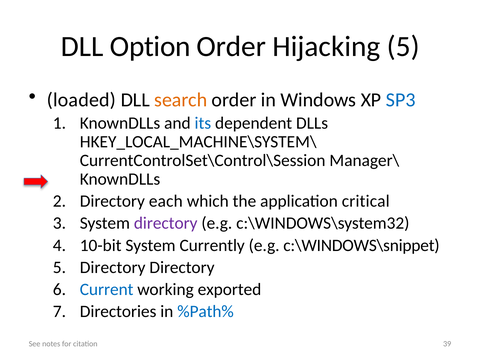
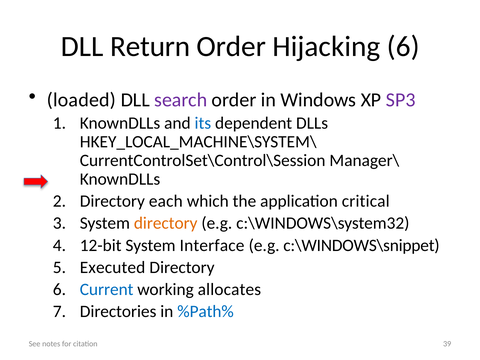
Option: Option -> Return (150, 46)
Hijacking 5: 5 -> 6 (403, 46)
search colour: orange -> purple (181, 100)
SP3 colour: blue -> purple (401, 100)
directory colour: purple -> orange (166, 223)
10-bit: 10-bit -> 12-bit (101, 245)
Currently: Currently -> Interface (212, 245)
Directory: Directory -> Executed (113, 267)
exported: exported -> allocates (229, 289)
